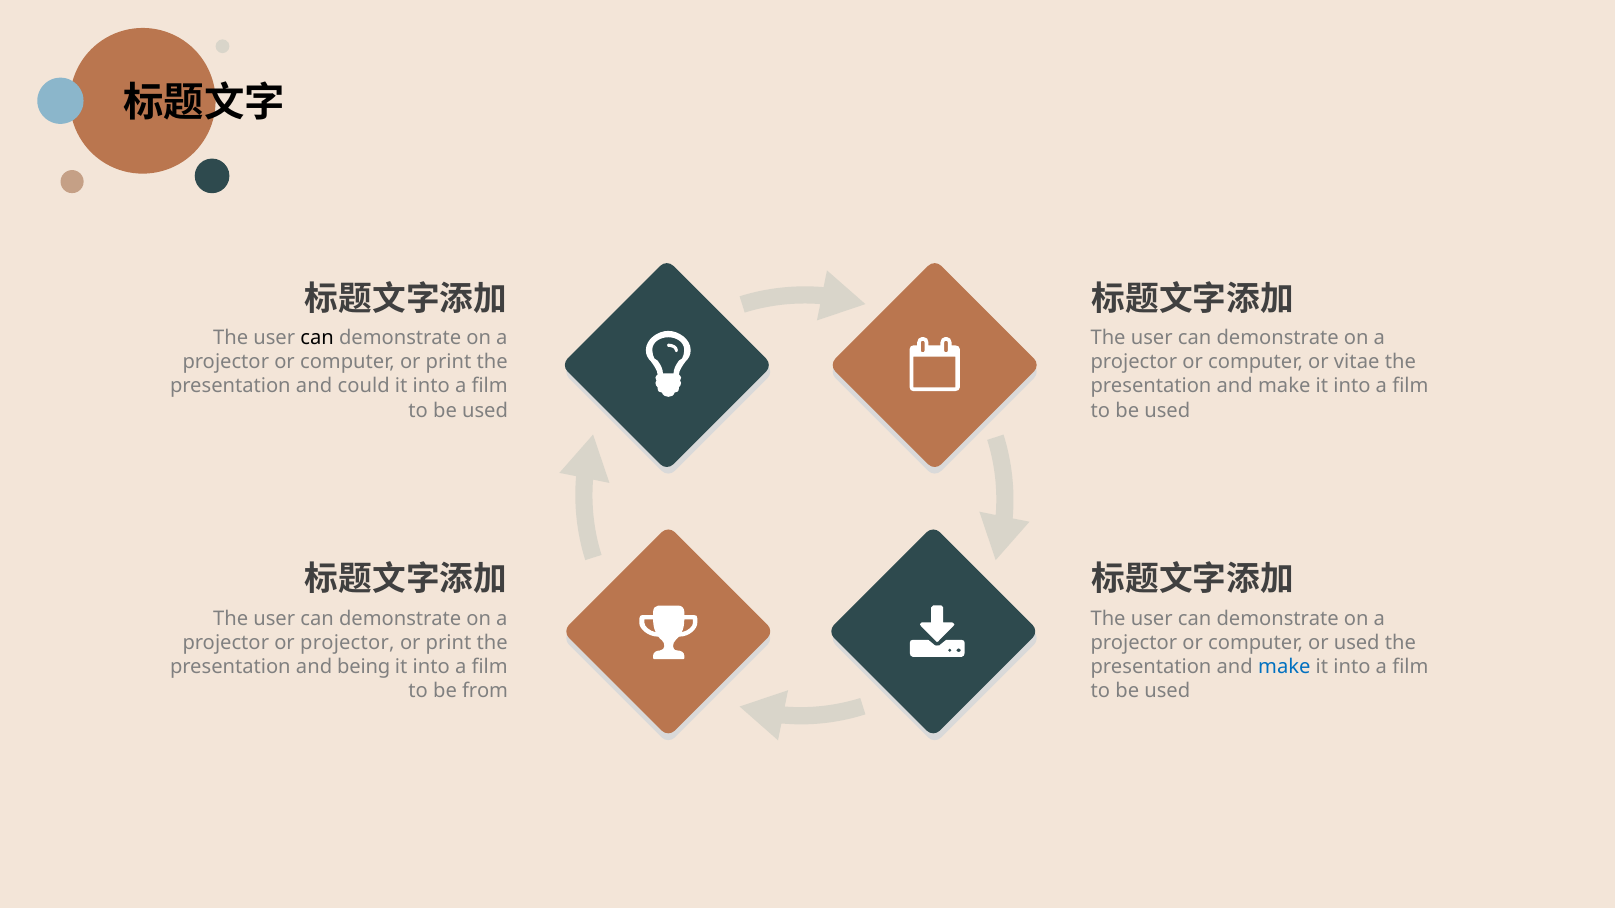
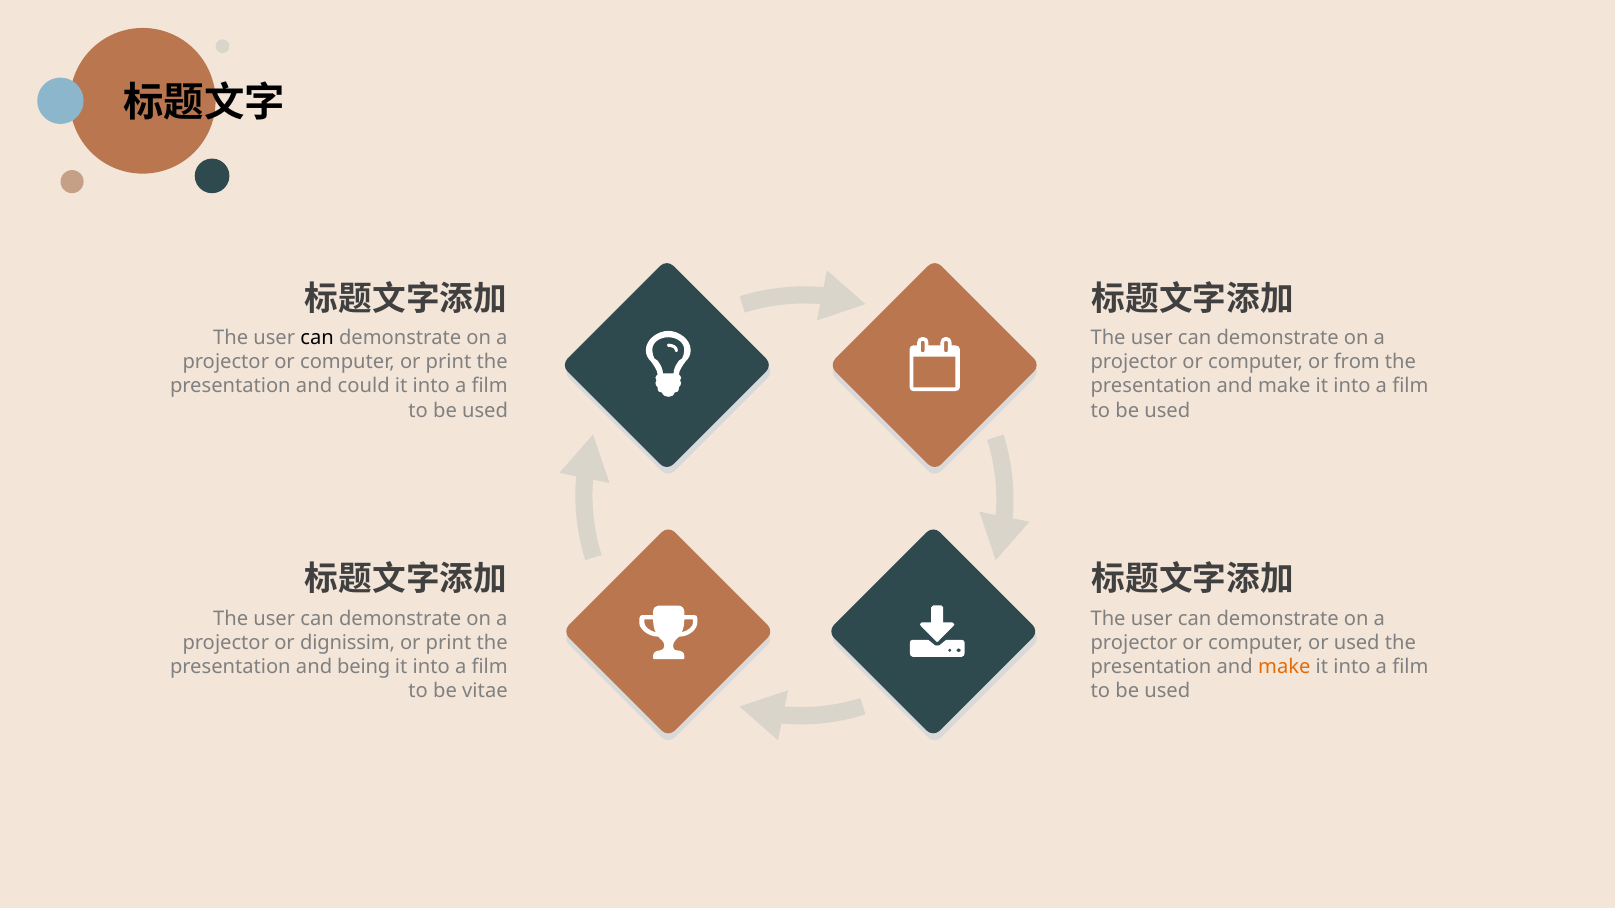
vitae: vitae -> from (1357, 362)
or projector: projector -> dignissim (348, 643)
make colour: blue -> orange (1284, 667)
from: from -> vitae (485, 692)
